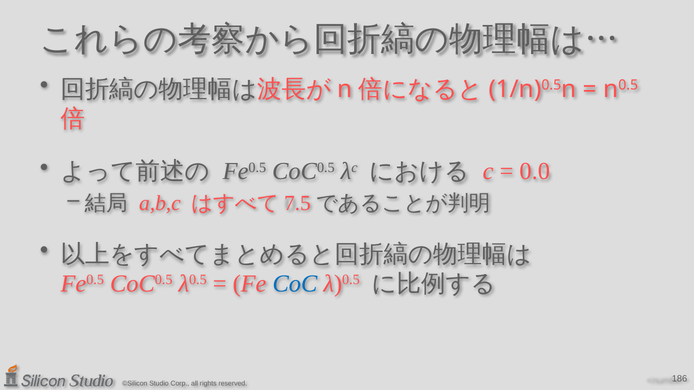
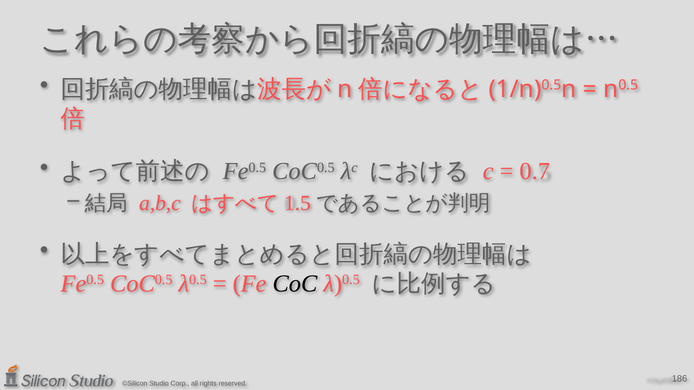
0.0: 0.0 -> 0.7 (535, 172)
7.5: 7.5 -> 1.5 (297, 203)
CoC colour: blue -> black (295, 284)
